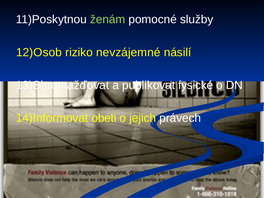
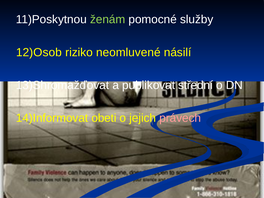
nevzájemné: nevzájemné -> neomluvené (128, 52)
fysické: fysické -> střední (196, 85)
právech colour: white -> pink (180, 118)
